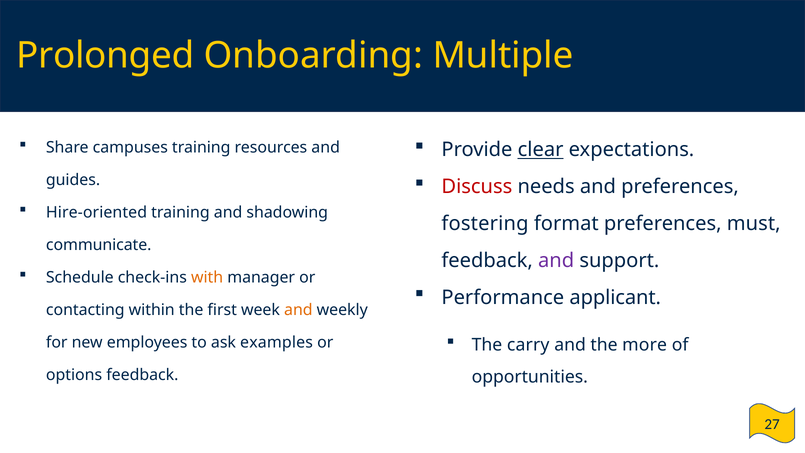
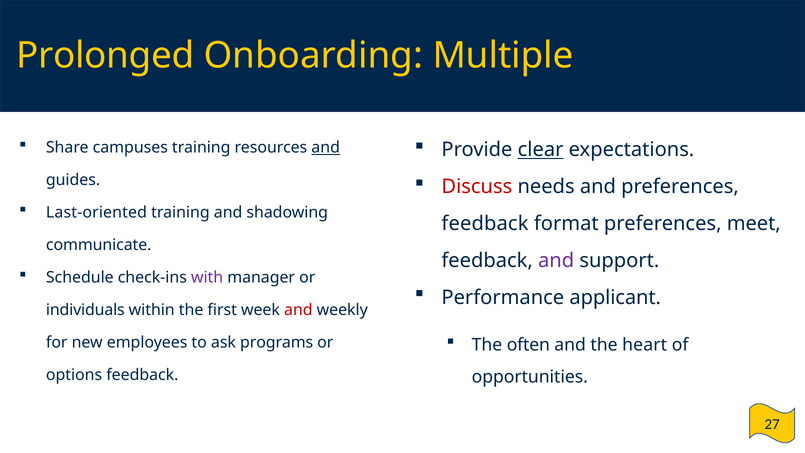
and underline: none -> present (326, 147)
Hire-oriented: Hire-oriented -> Last-oriented (96, 212)
fostering: fostering -> feedback (485, 224)
must: must -> meet (754, 224)
with colour: orange -> purple (207, 277)
contacting: contacting -> individuals (85, 310)
and colour: orange -> red (298, 310)
carry: carry -> often (528, 345)
more: more -> heart (645, 345)
examples: examples -> programs (277, 342)
